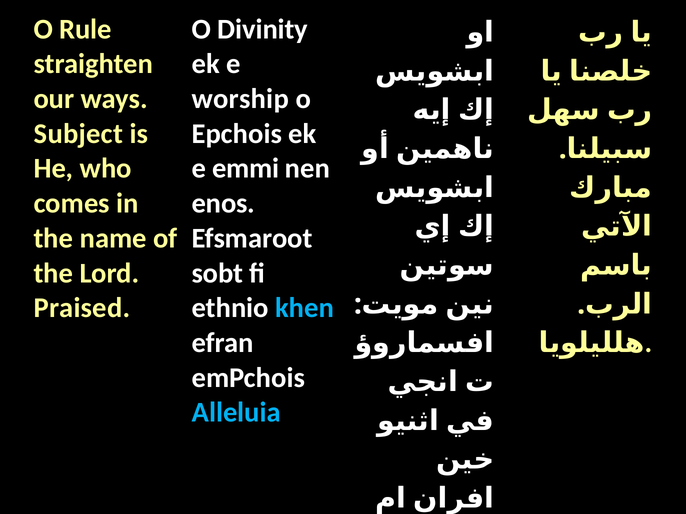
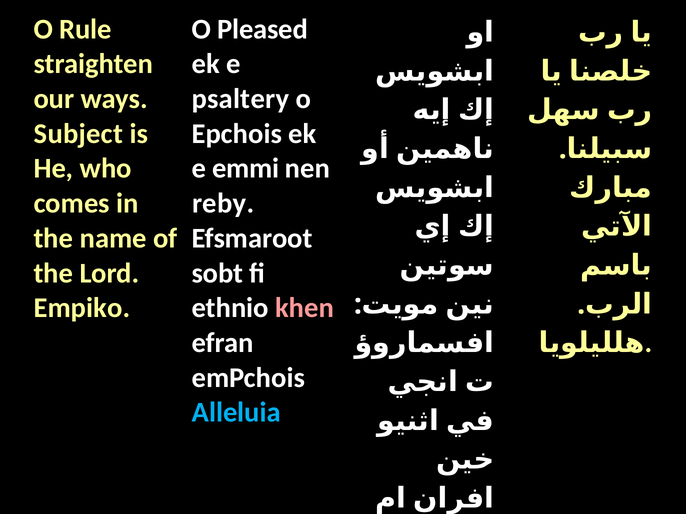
Divinity: Divinity -> Pleased (263, 29)
worship: worship -> psaltery (240, 99)
enos: enos -> reby (223, 204)
Praised: Praised -> Empiko (82, 308)
khen colour: light blue -> pink (305, 308)
